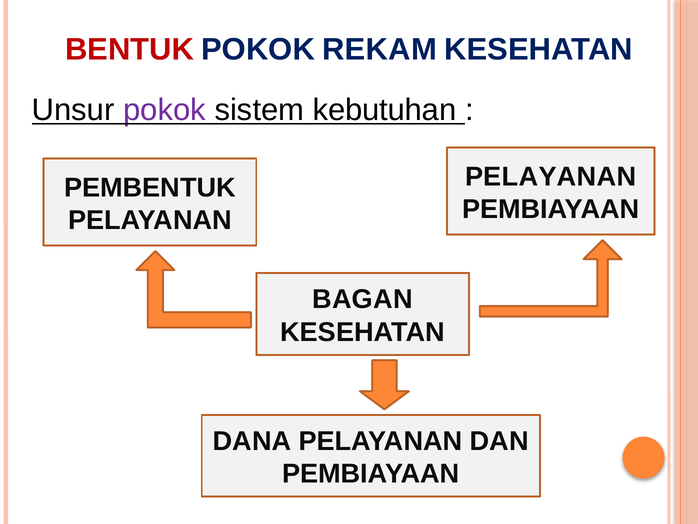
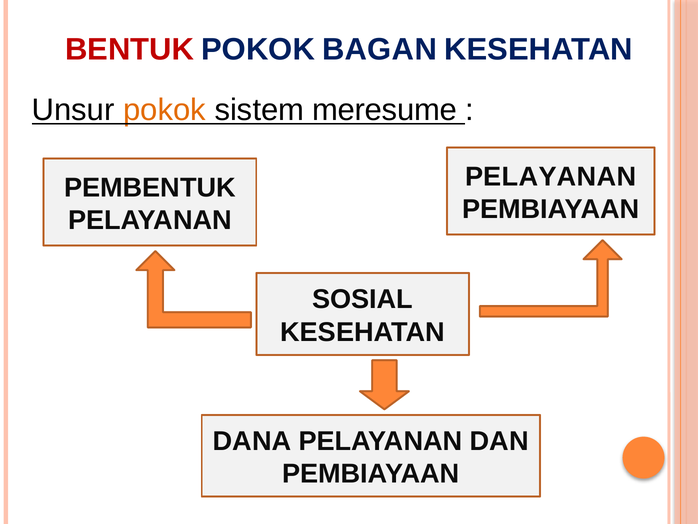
REKAM: REKAM -> BAGAN (380, 49)
pokok colour: purple -> orange (165, 110)
kebutuhan: kebutuhan -> meresume (385, 110)
BAGAN: BAGAN -> SOSIAL (363, 299)
